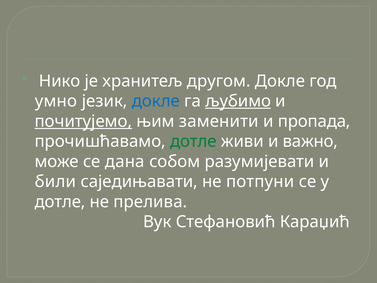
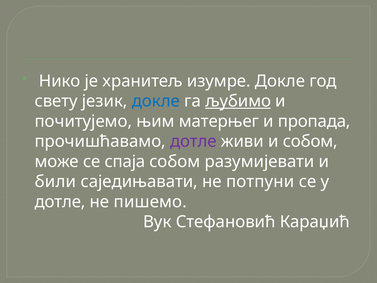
другом: другом -> изумре (219, 81)
умно: умно -> свету (56, 101)
почитујемо underline: present -> none (83, 121)
заменити: заменити -> матерњег (219, 121)
дотле colour: green -> purple (193, 141)
и важно: важно -> собом (310, 141)
дана: дана -> спаја (125, 161)
прелива: прелива -> пишемо (150, 202)
